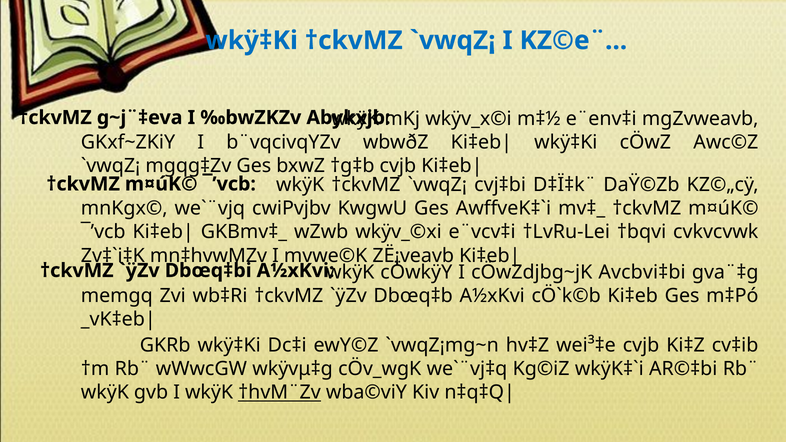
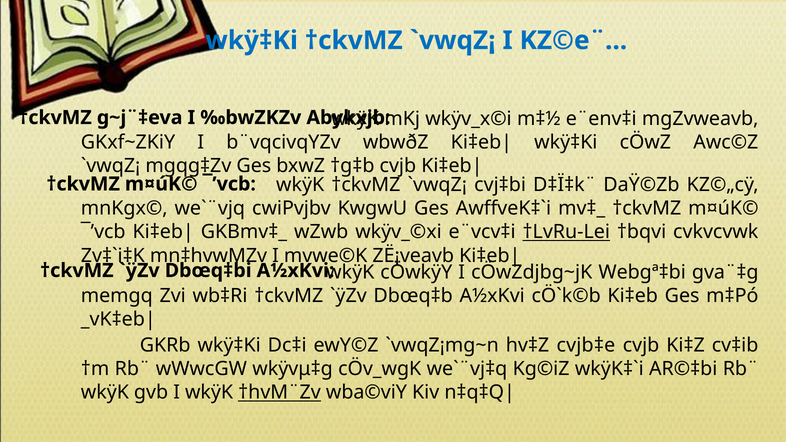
†LvRu-Lei underline: none -> present (566, 232)
Avcbvi‡bi: Avcbvi‡bi -> Webgª‡bi (642, 272)
wei³‡e: wei³‡e -> cvjb‡e (586, 345)
